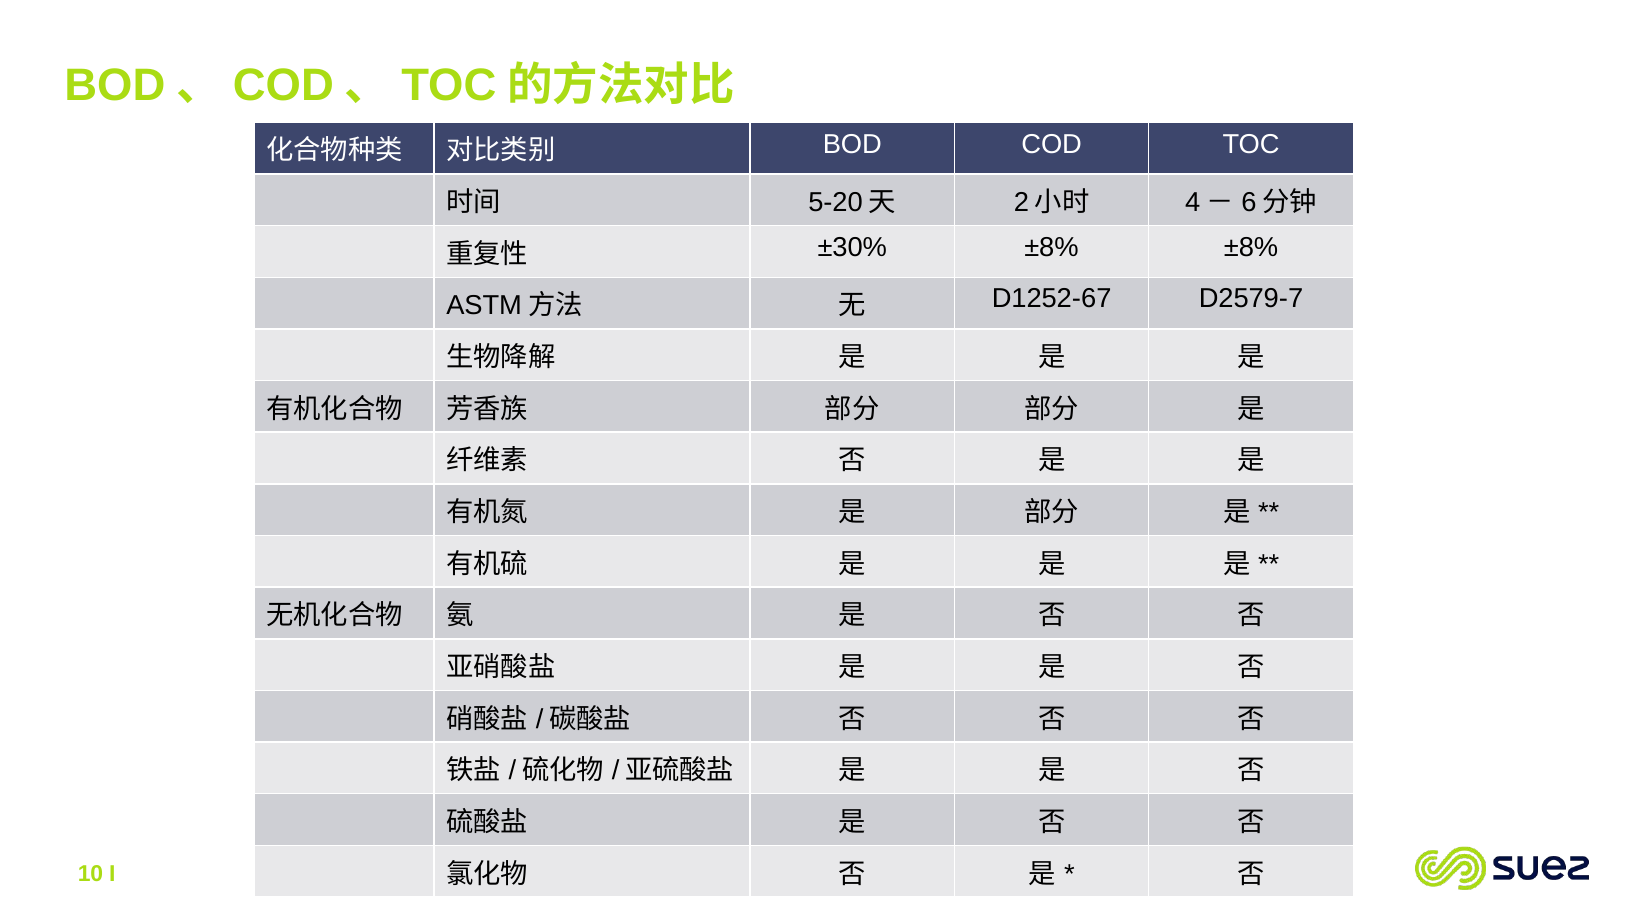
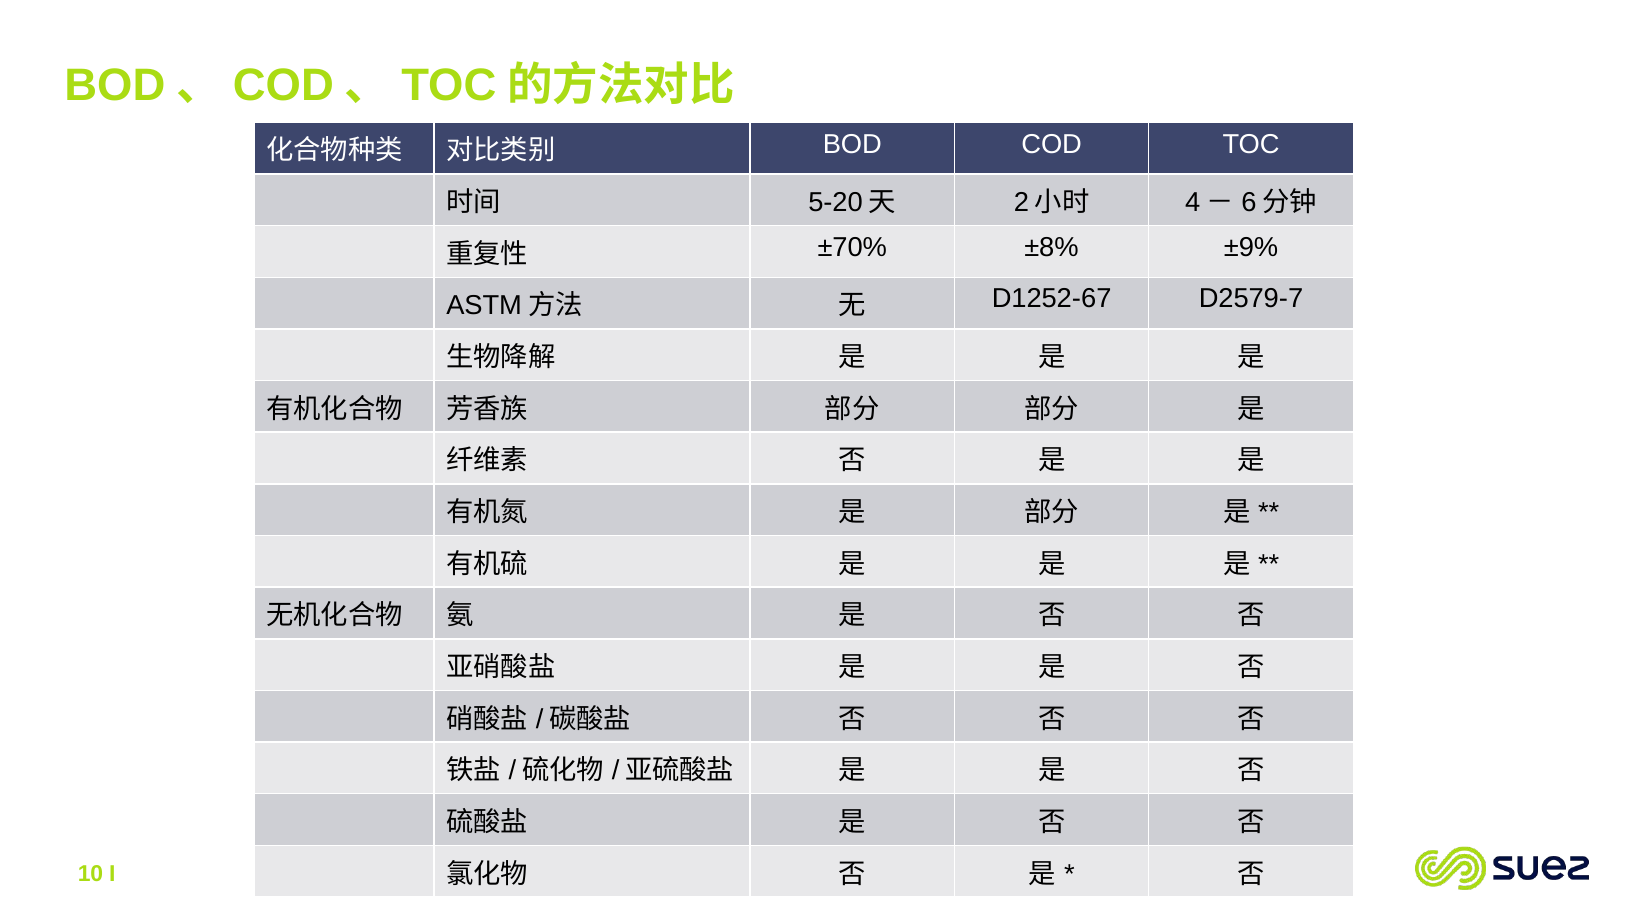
±30%: ±30% -> ±70% (852, 247)
±8% ±8%: ±8% -> ±9% (1251, 247)
